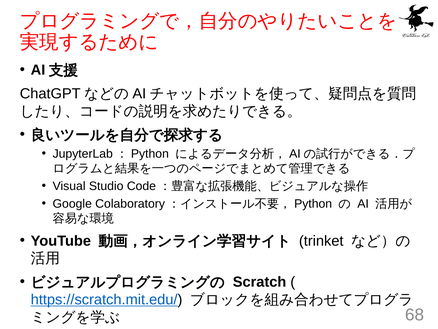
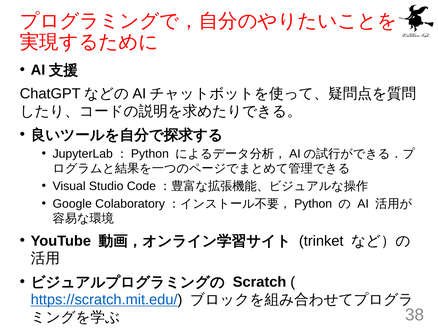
68: 68 -> 38 (415, 314)
